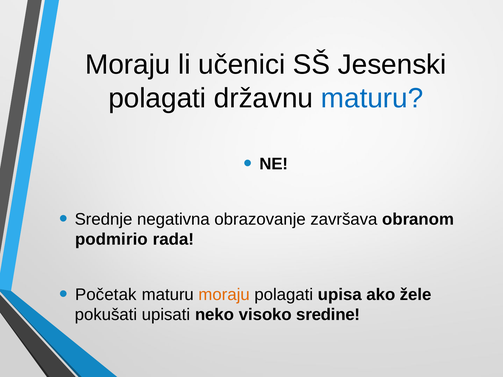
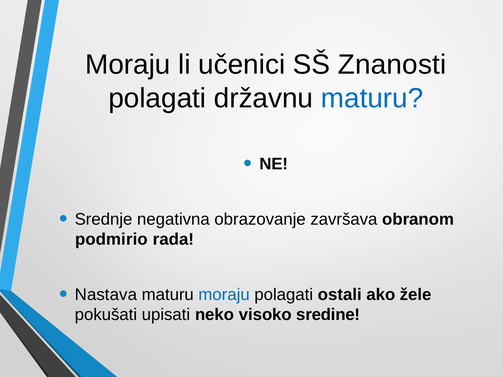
Jesenski: Jesenski -> Znanosti (392, 65)
Početak: Početak -> Nastava (106, 295)
moraju colour: orange -> blue (224, 295)
upisa: upisa -> ostali (340, 295)
